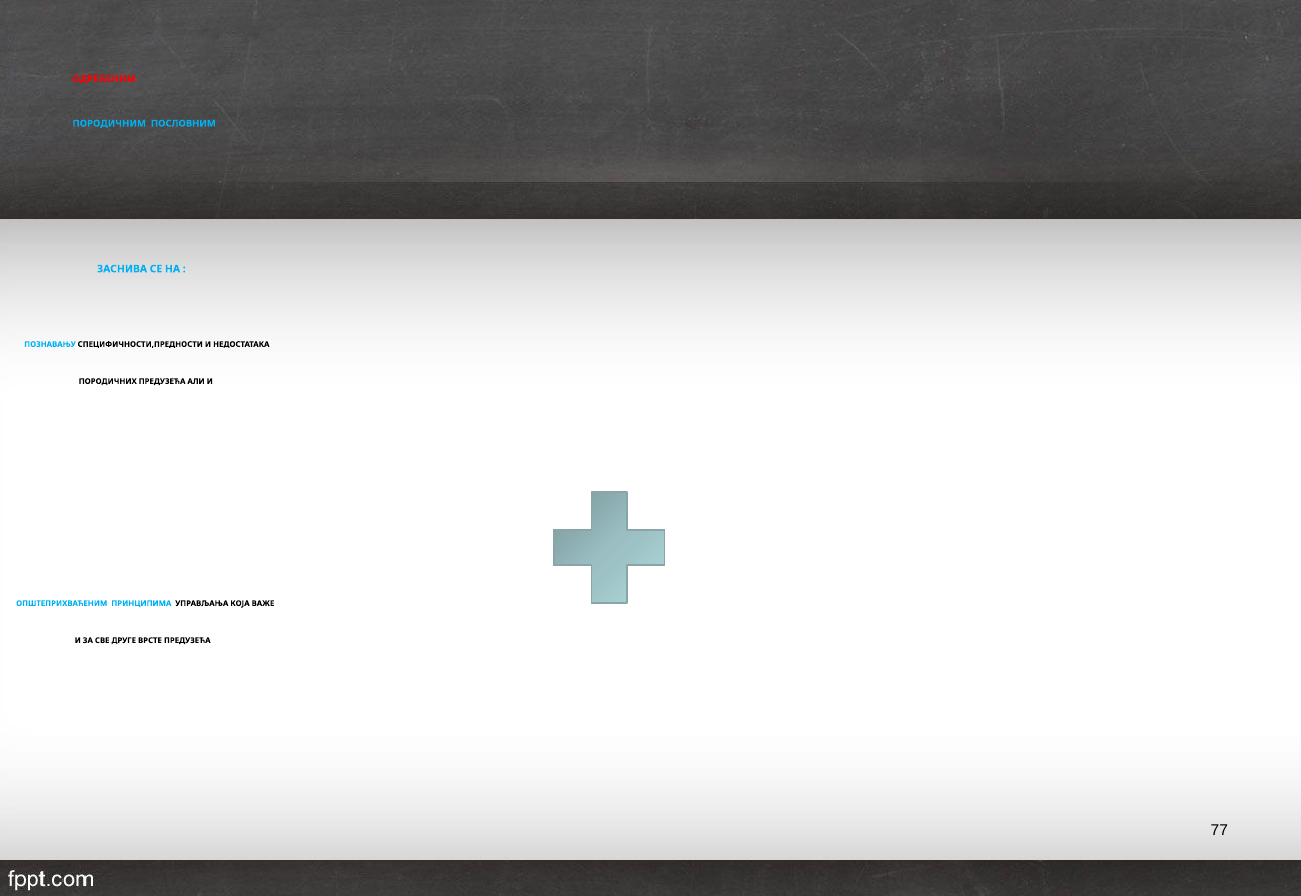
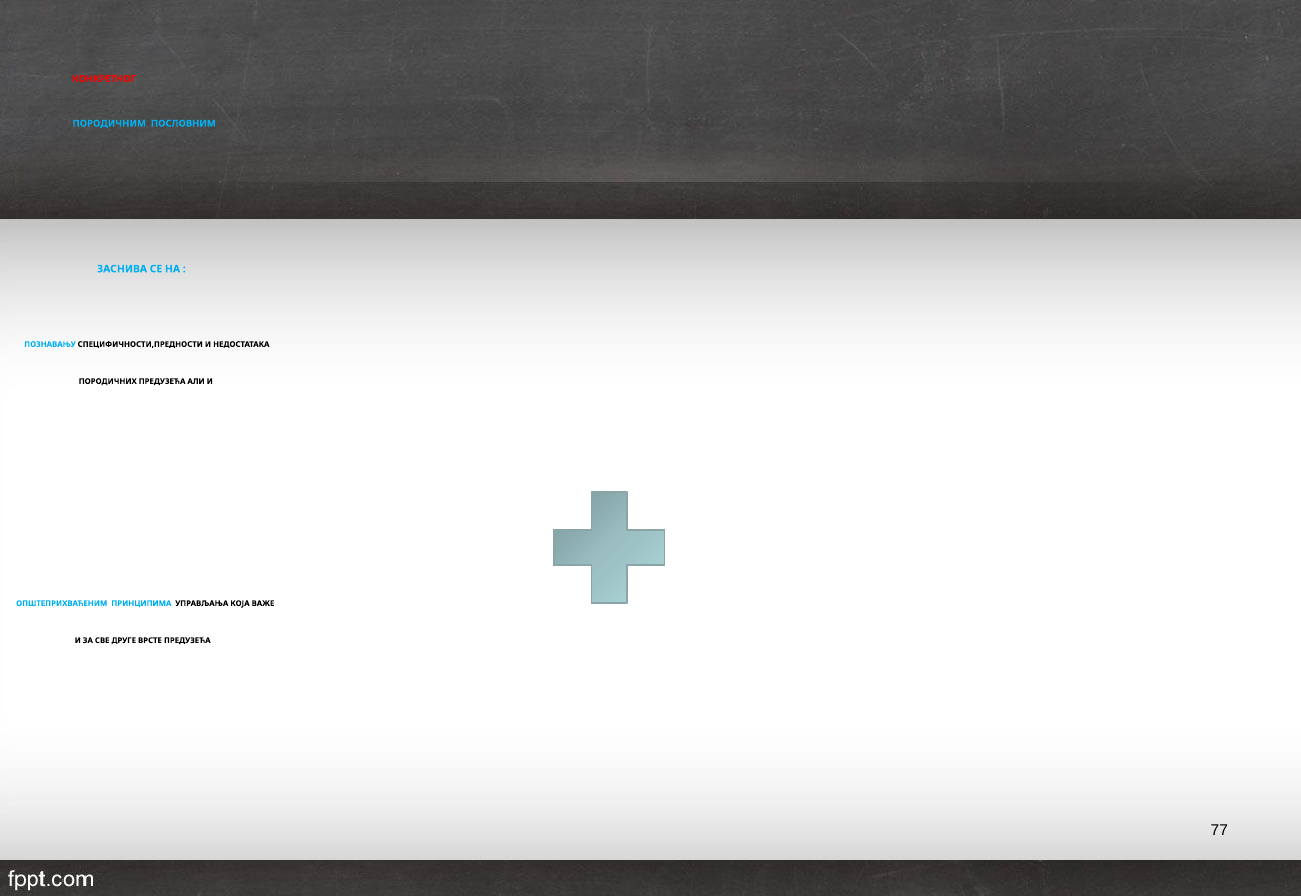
ОДРЕЂЕНИМ: ОДРЕЂЕНИМ -> КОНКРЕТНОГ (104, 79)
